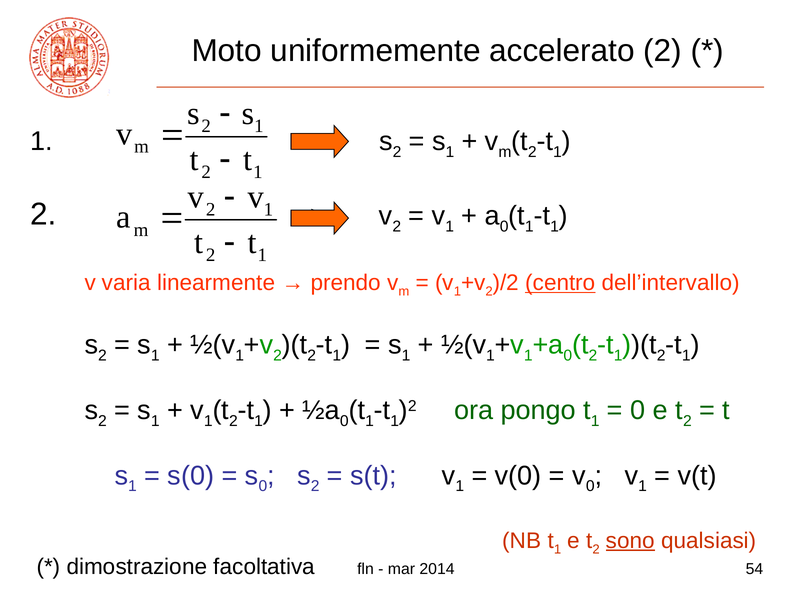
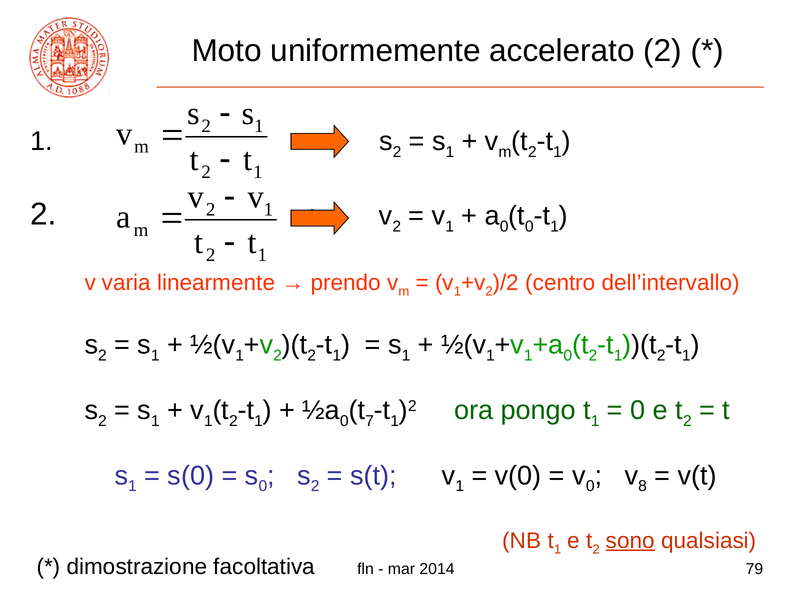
1: 1 -> 0 (529, 226)
centro underline: present -> none (560, 283)
1: 1 -> 7 (370, 421)
1: 1 -> 8 (642, 486)
54: 54 -> 79 (754, 569)
